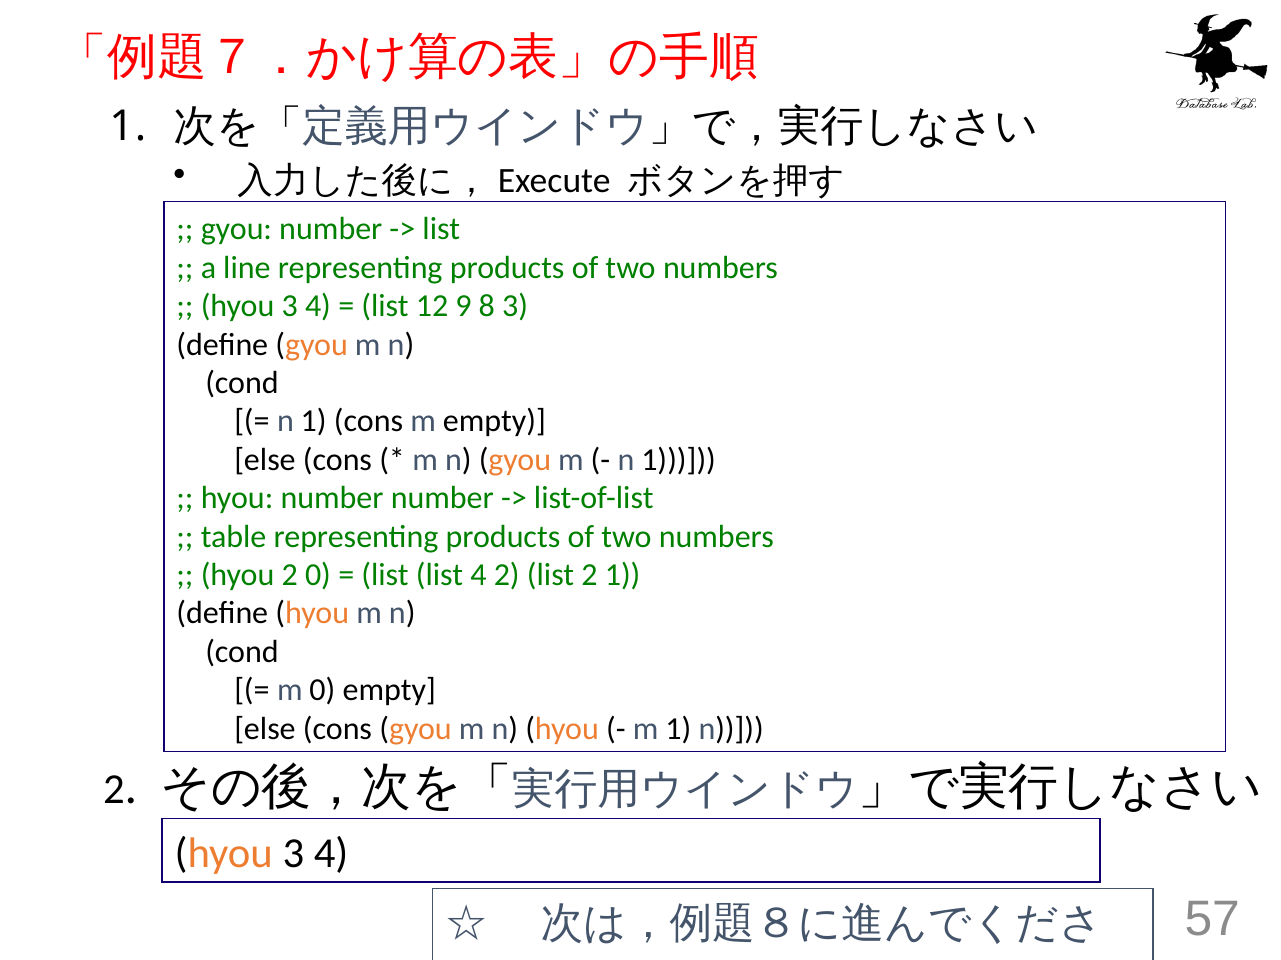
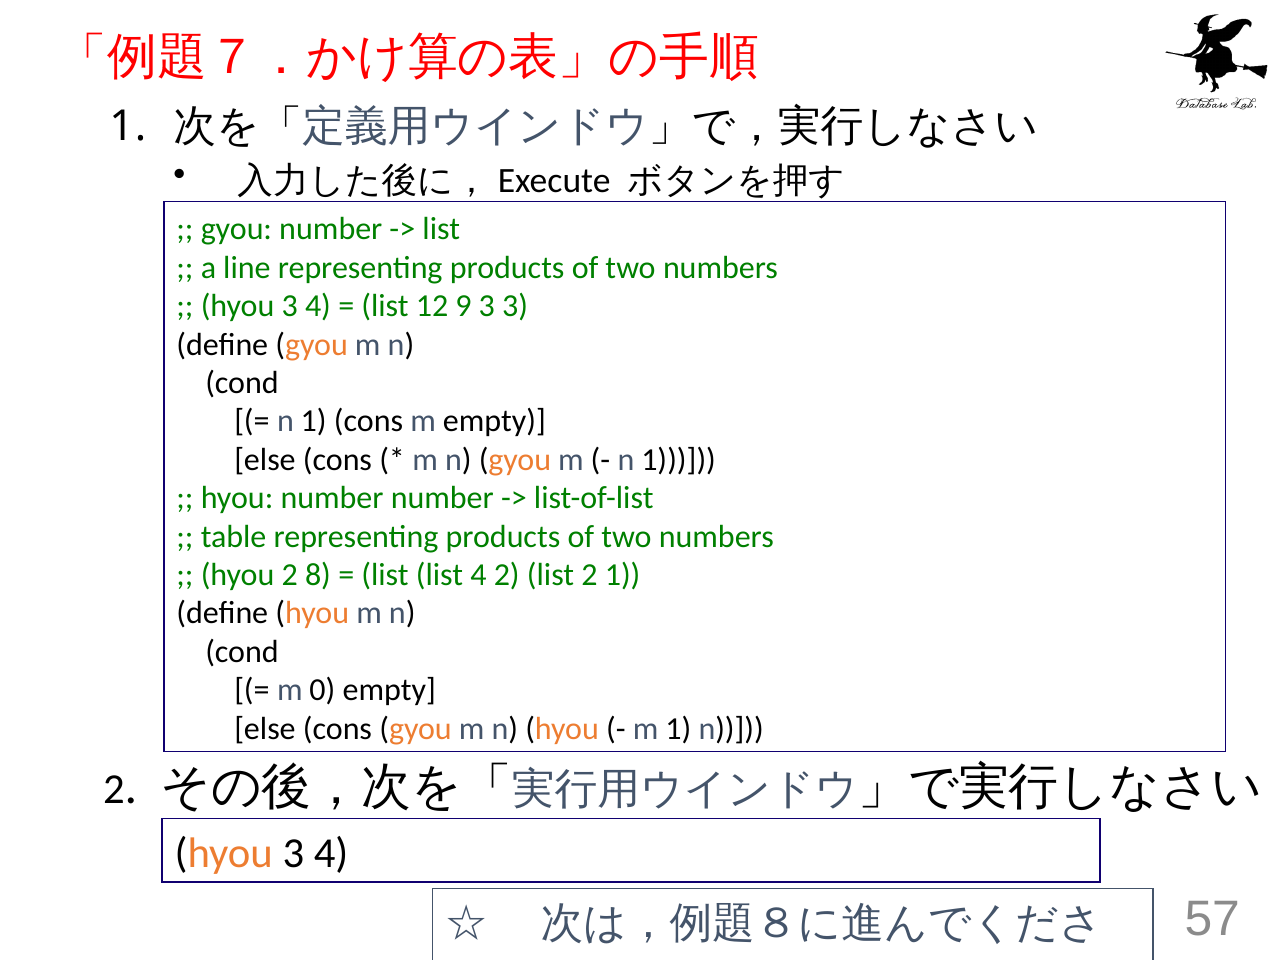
9 8: 8 -> 3 (487, 306)
2 0: 0 -> 8 (318, 575)
